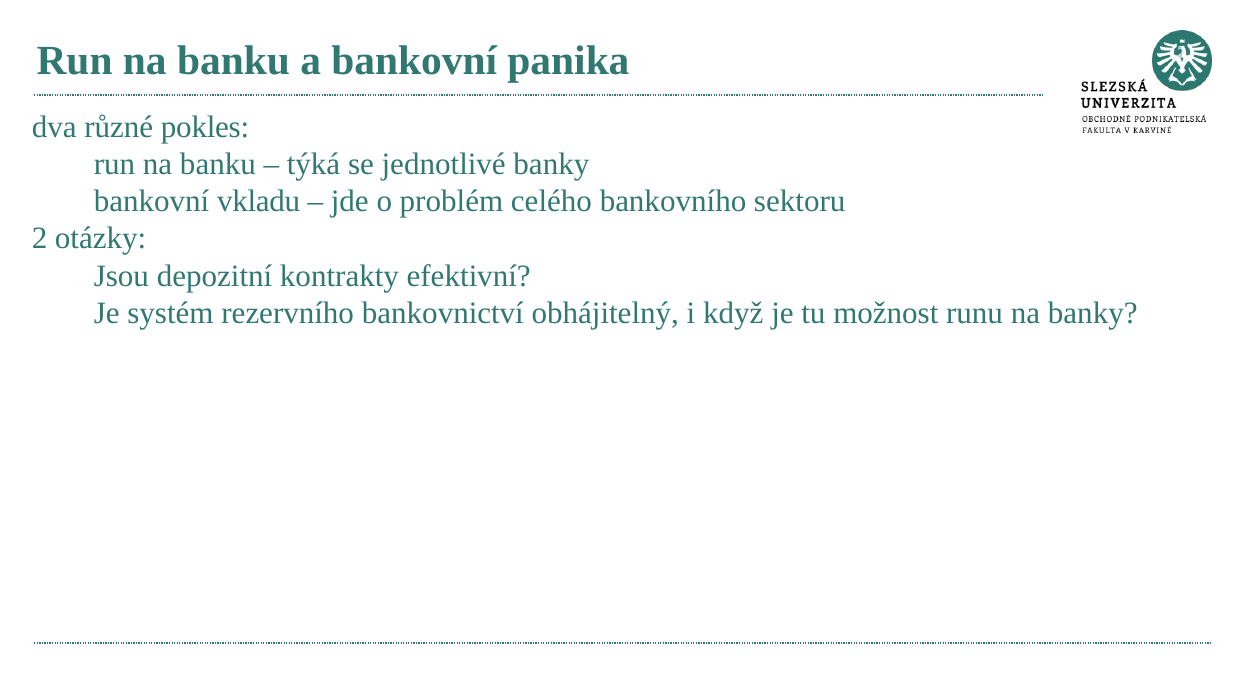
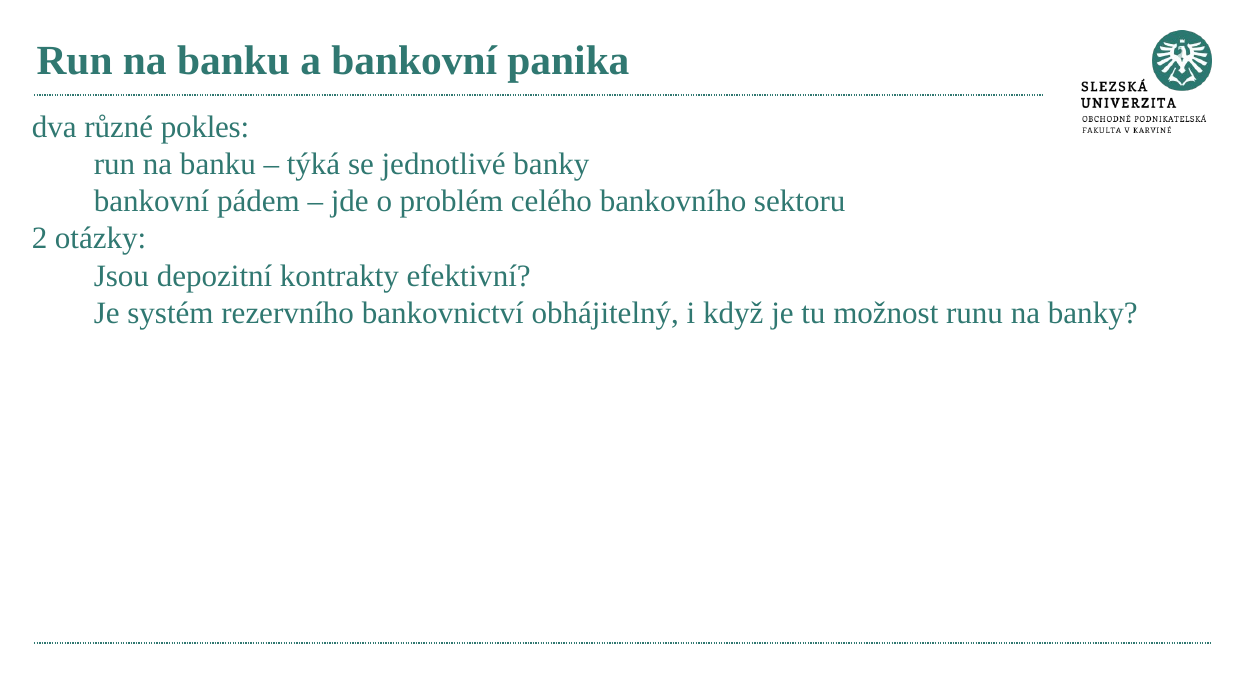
vkladu: vkladu -> pádem (258, 201)
